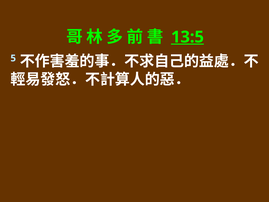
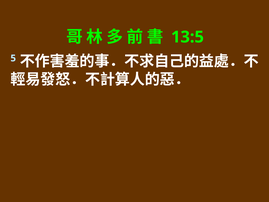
13:5 underline: present -> none (187, 37)
